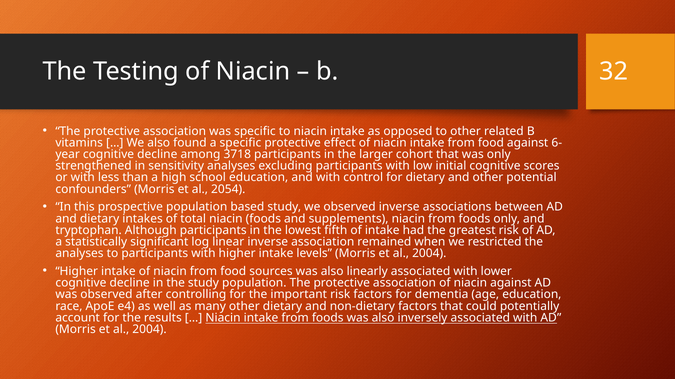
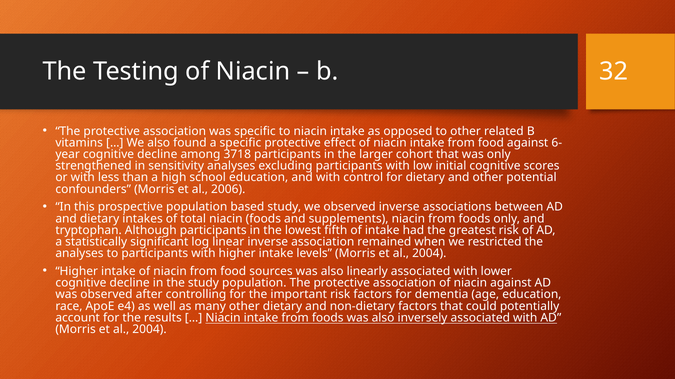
2054: 2054 -> 2006 (228, 189)
